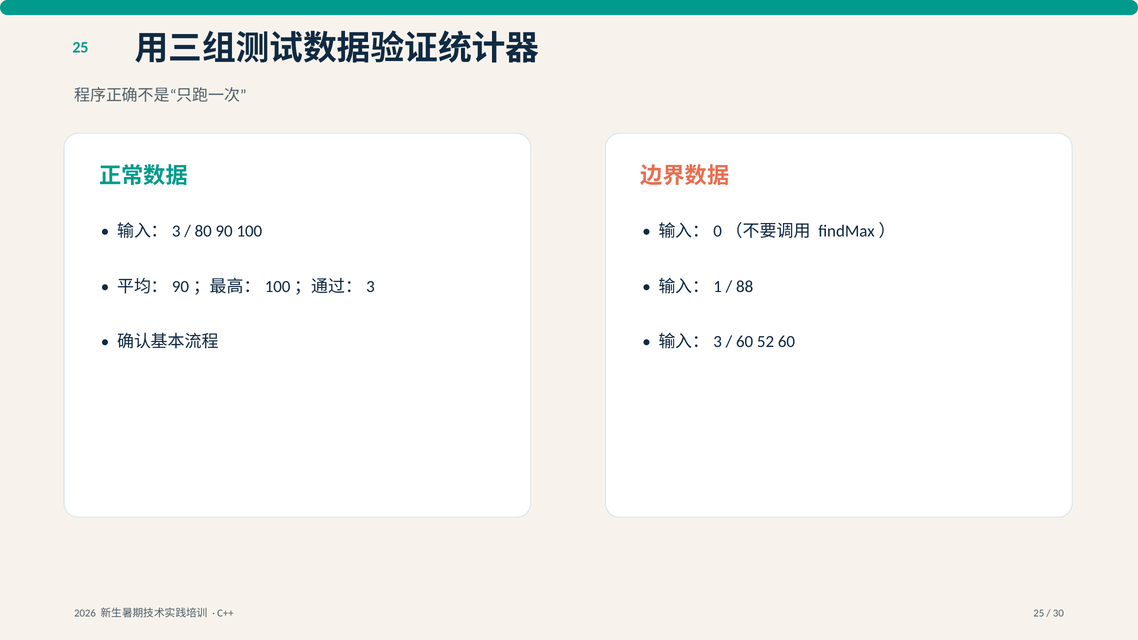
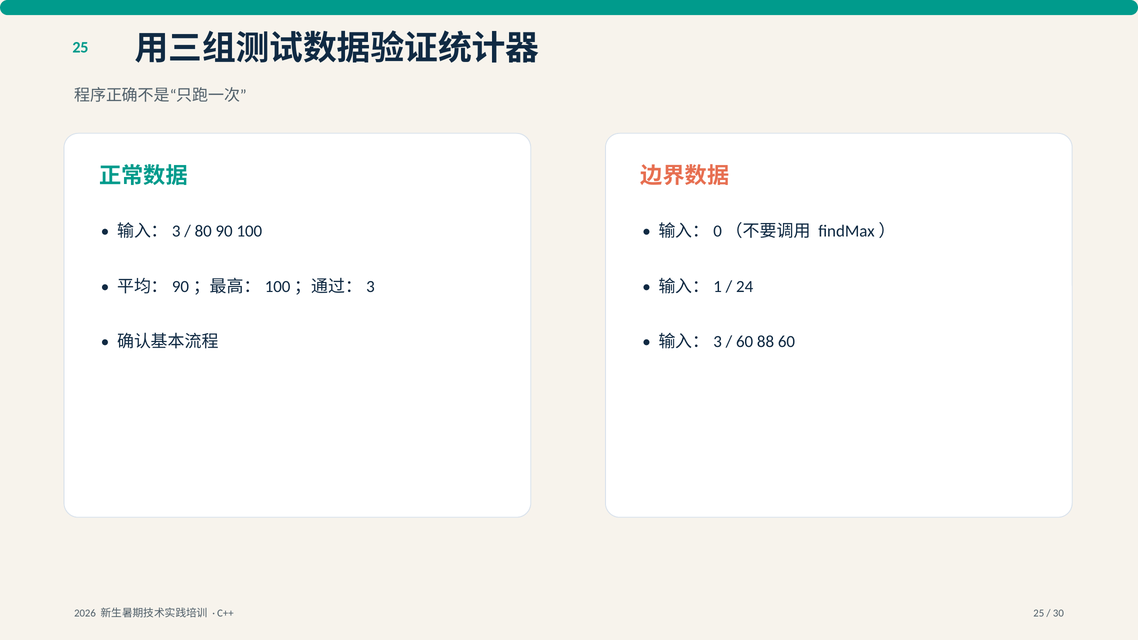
88: 88 -> 24 (745, 287)
52: 52 -> 88 (766, 342)
